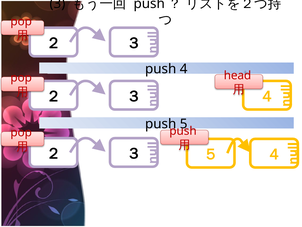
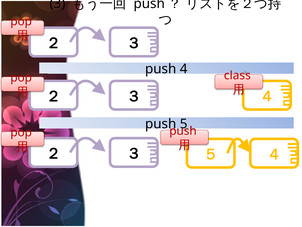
head: head -> class (237, 75)
